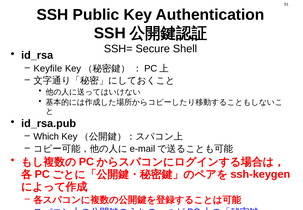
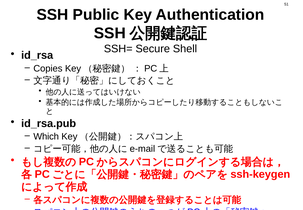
Keyfile: Keyfile -> Copies (48, 68)
